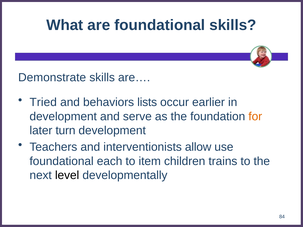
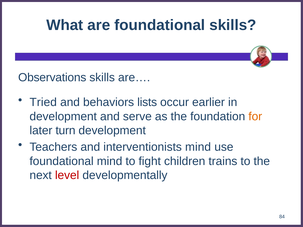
Demonstrate: Demonstrate -> Observations (52, 78)
interventionists allow: allow -> mind (198, 147)
foundational each: each -> mind (110, 161)
item: item -> fight (150, 161)
level colour: black -> red (67, 175)
